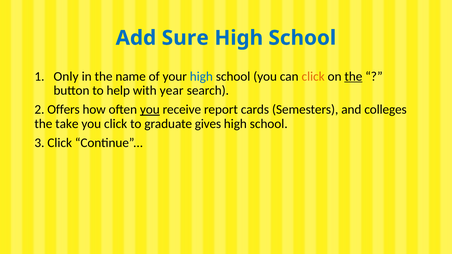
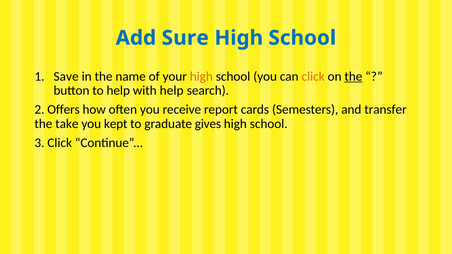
Only: Only -> Save (66, 76)
high colour: blue -> orange (201, 76)
with year: year -> help (172, 91)
you underline: present -> none (150, 110)
colleges: colleges -> transfer (386, 110)
you click: click -> kept (116, 124)
